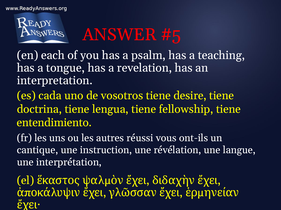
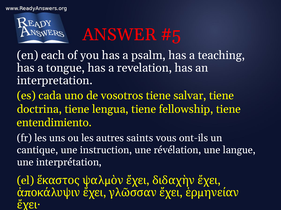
desire: desire -> salvar (190, 96)
réussi: réussi -> saints (140, 138)
